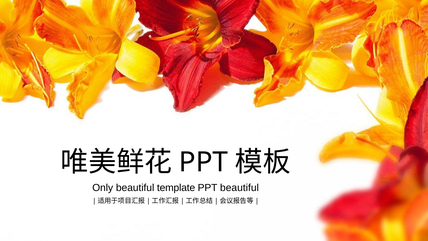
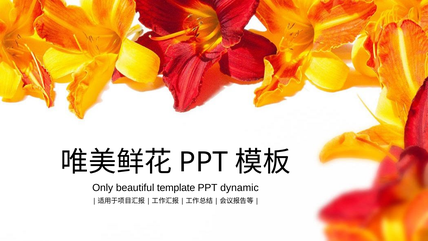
PPT beautiful: beautiful -> dynamic (239, 188)
